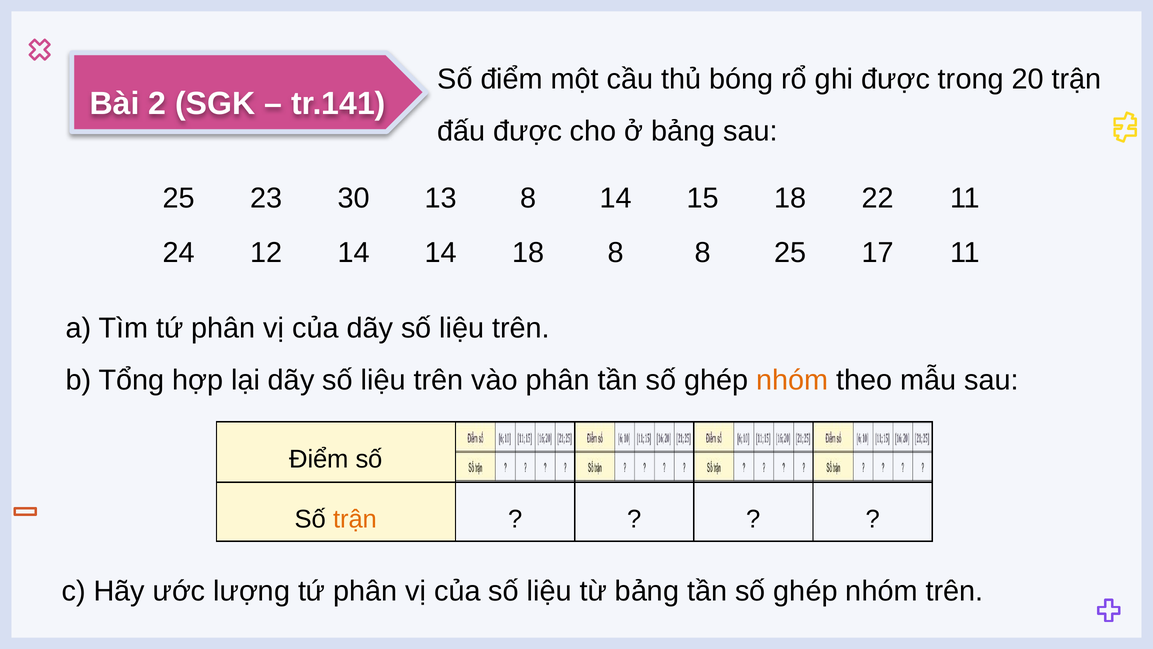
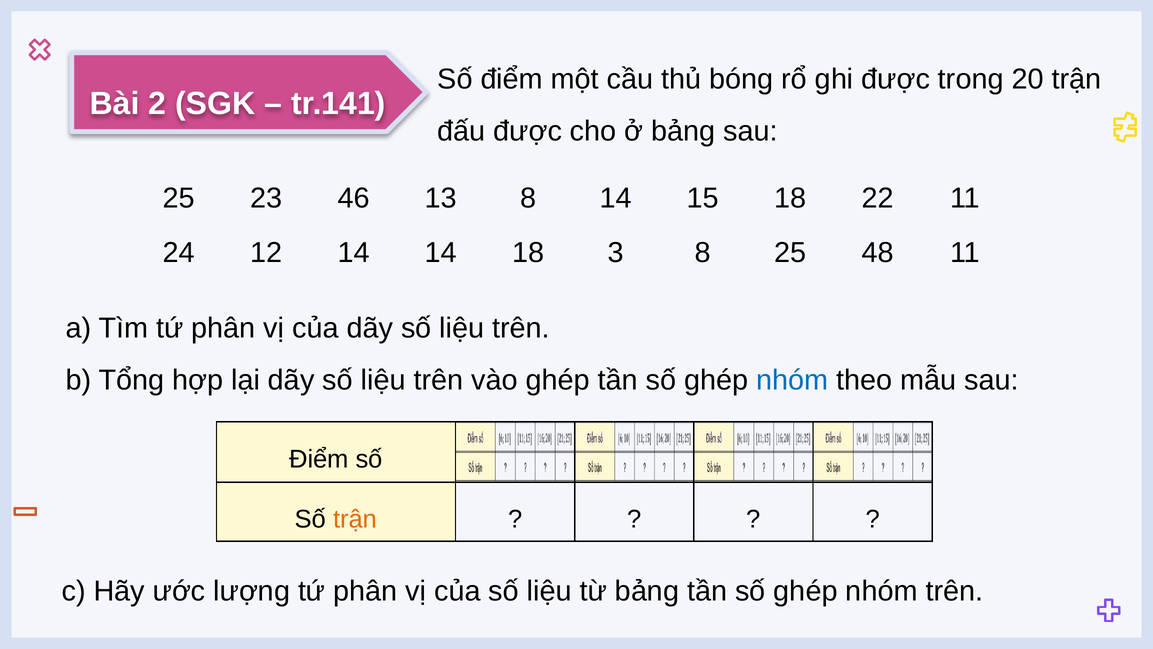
30: 30 -> 46 (354, 198)
18 8: 8 -> 3 (616, 253)
17: 17 -> 48 (878, 253)
vào phân: phân -> ghép (558, 380)
nhóm colour: orange -> blue (792, 380)
